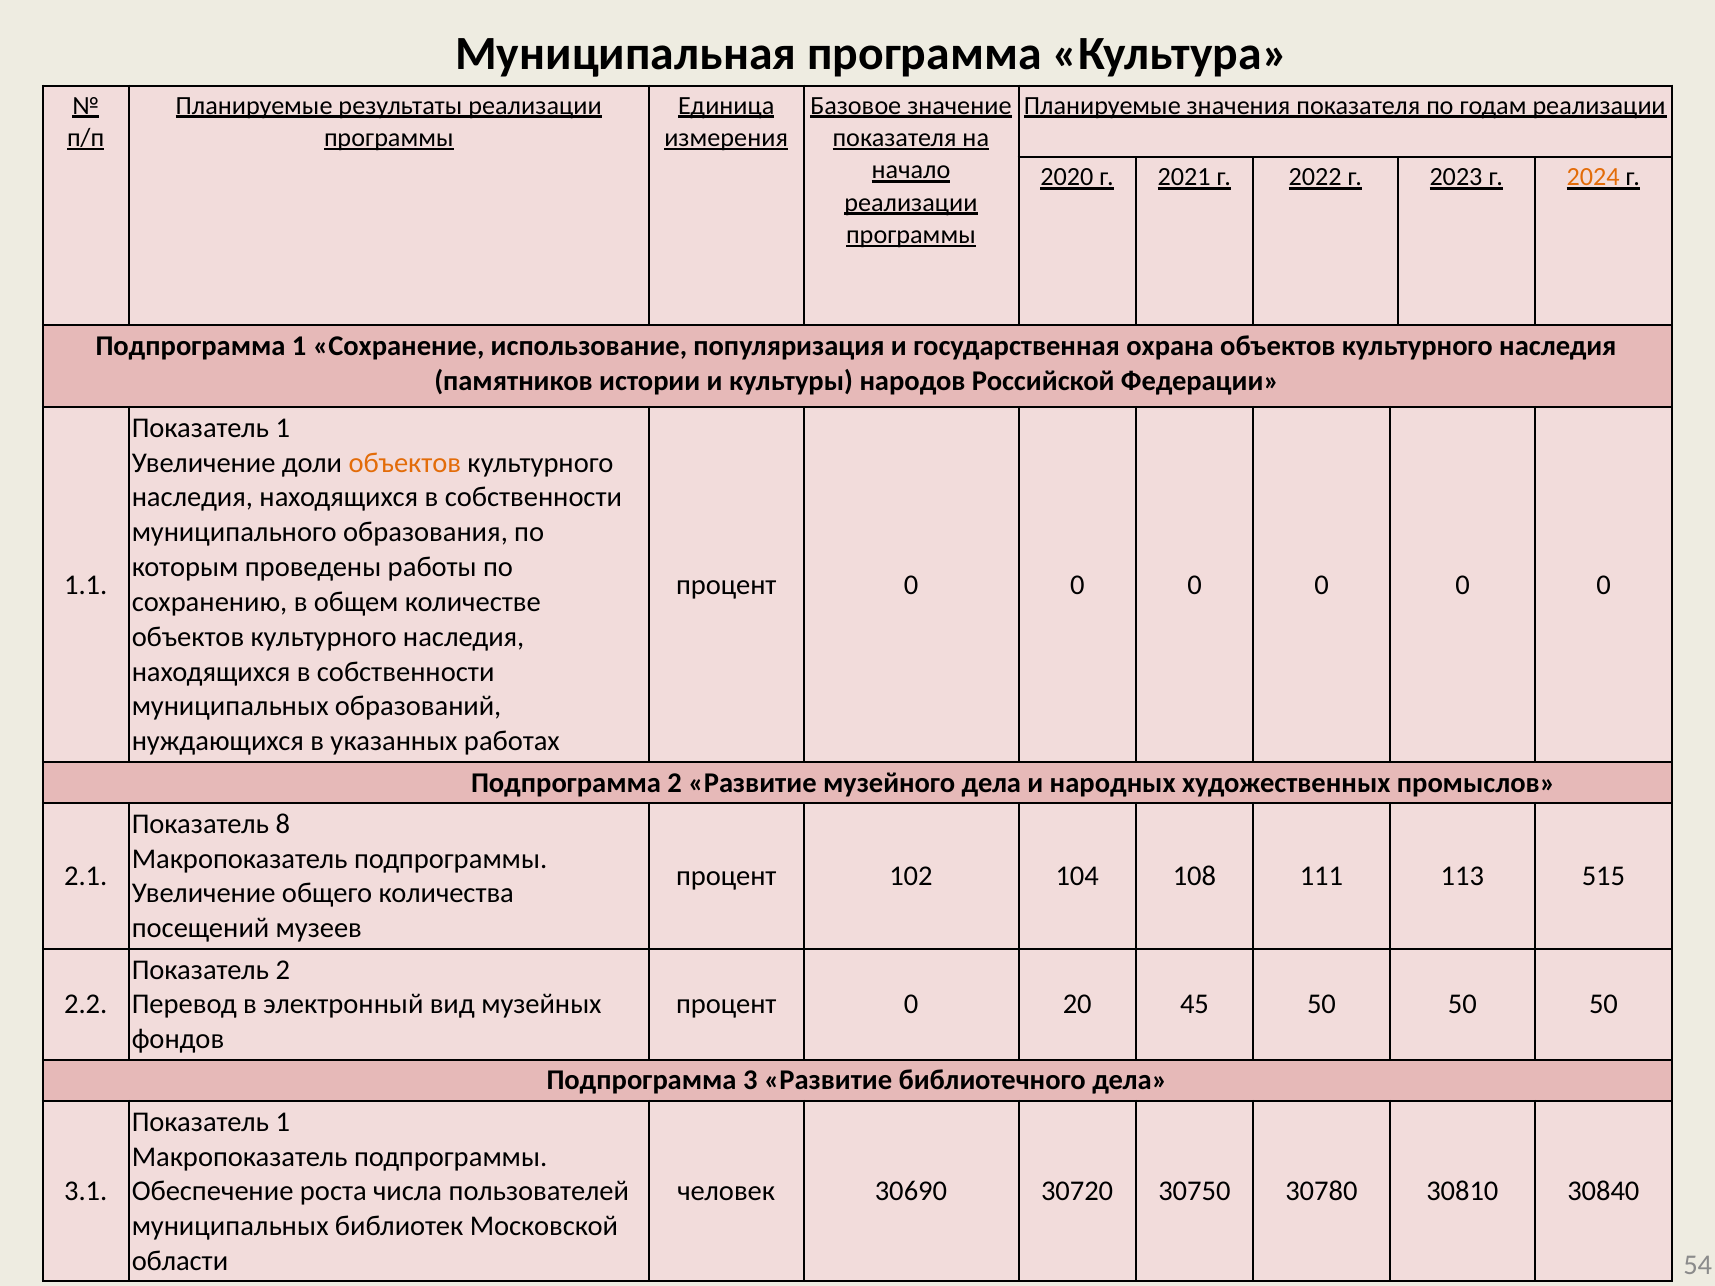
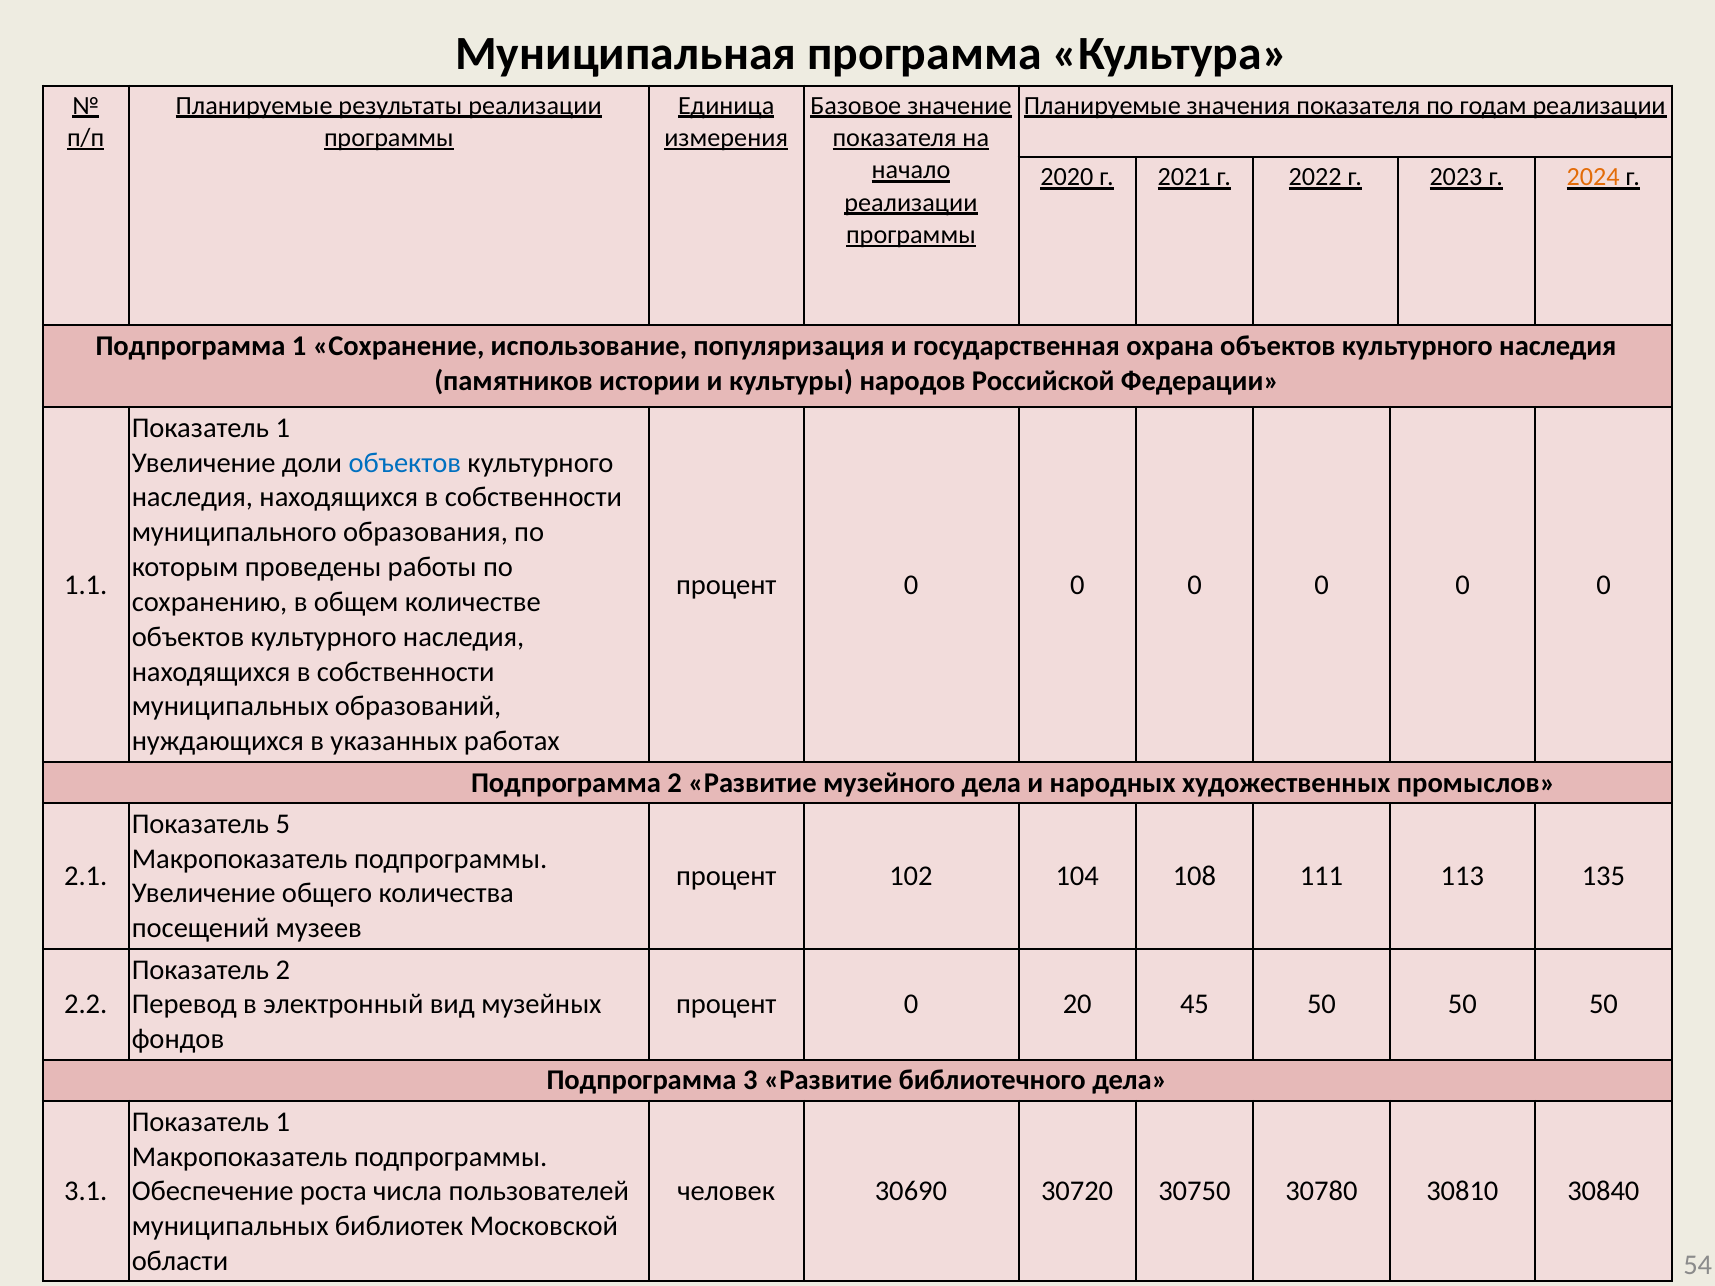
объектов colour: orange -> blue (405, 463)
8: 8 -> 5 (283, 824)
515: 515 -> 135 (1603, 876)
